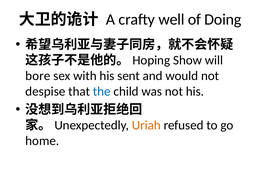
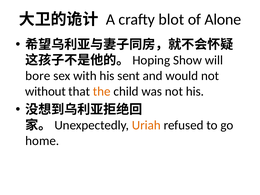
well: well -> blot (171, 20)
Doing: Doing -> Alone (223, 20)
despise: despise -> without (45, 91)
the colour: blue -> orange (102, 91)
